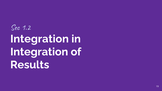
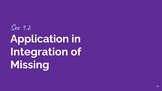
Integration: Integration -> Application (40, 39)
Results: Results -> Missing (30, 65)
